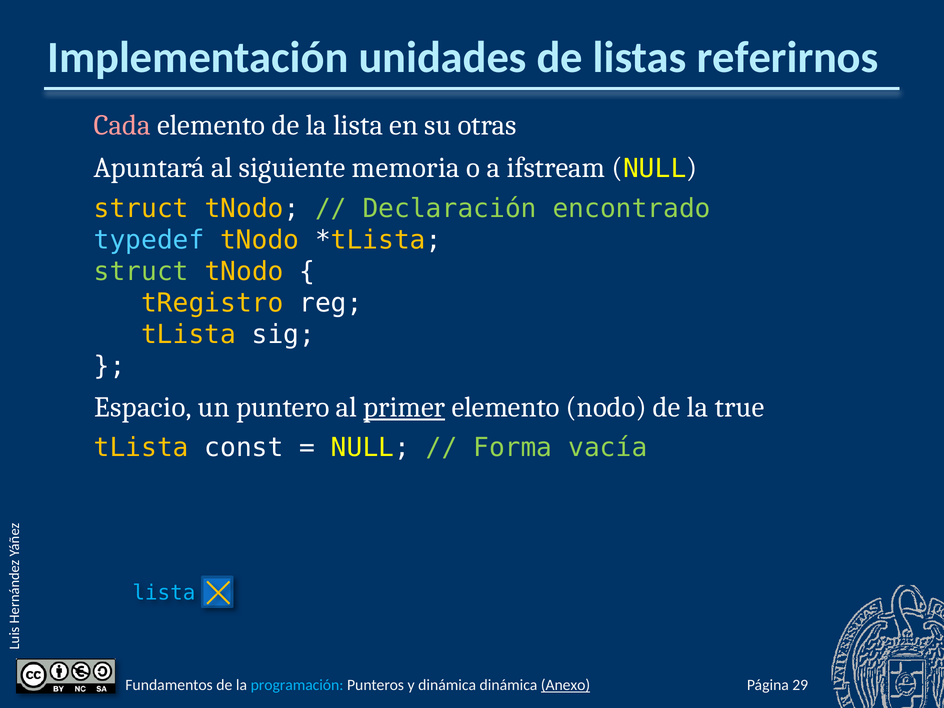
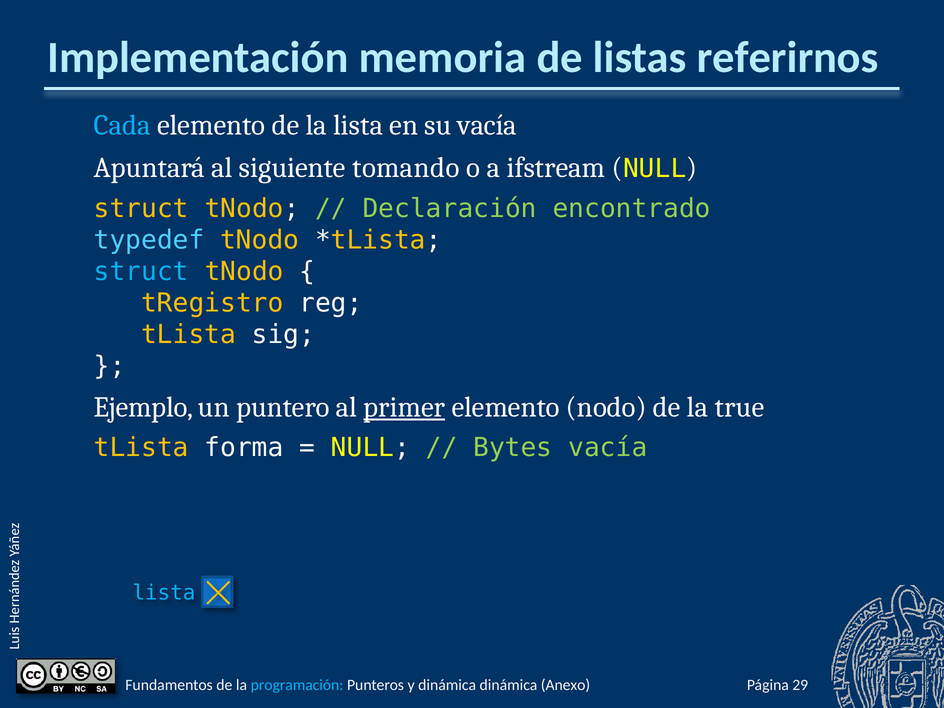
unidades: unidades -> memoria (443, 57)
Cada colour: pink -> light blue (122, 125)
su otras: otras -> vacía (487, 125)
memoria: memoria -> tomando (406, 168)
struct colour: light green -> light blue (141, 271)
Espacio: Espacio -> Ejemplo (143, 407)
const: const -> forma (244, 448)
Forma: Forma -> Bytes (513, 448)
Anexo underline: present -> none (566, 685)
